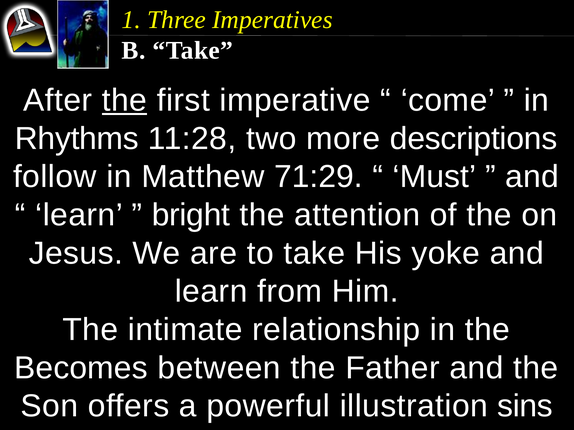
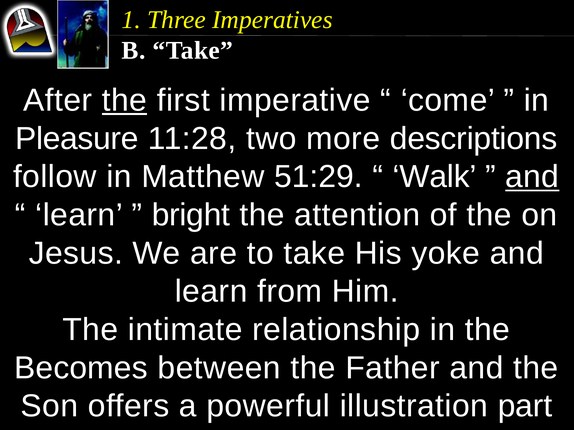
Rhythms: Rhythms -> Pleasure (77, 139)
71:29: 71:29 -> 51:29 (318, 177)
Must: Must -> Walk (435, 177)
and underline: none -> present (532, 177)
sins: sins -> part (525, 407)
